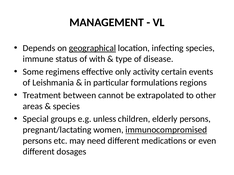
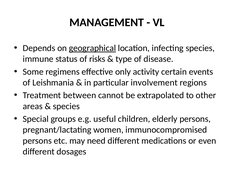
with: with -> risks (97, 59)
formulations: formulations -> involvement (154, 83)
unless: unless -> useful (105, 119)
immunocompromised underline: present -> none (166, 130)
